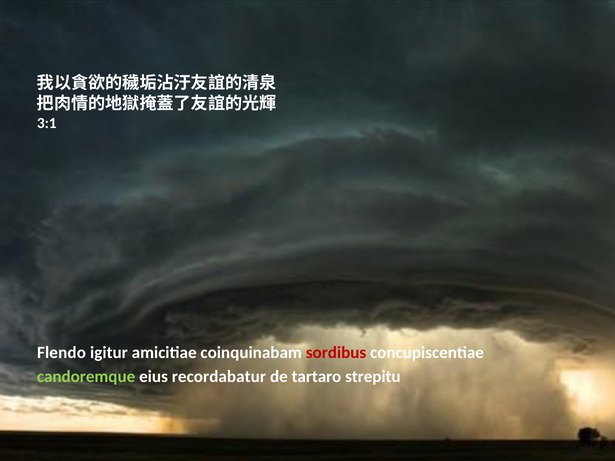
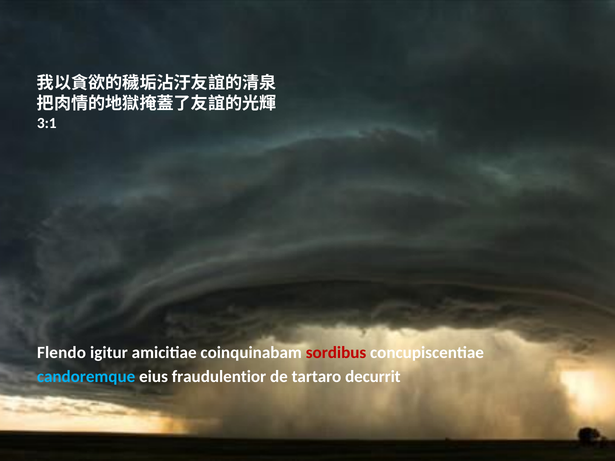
candoremque colour: light green -> light blue (86, 377)
recordabatur: recordabatur -> fraudulentior (219, 377)
strepitu: strepitu -> decurrit (373, 377)
